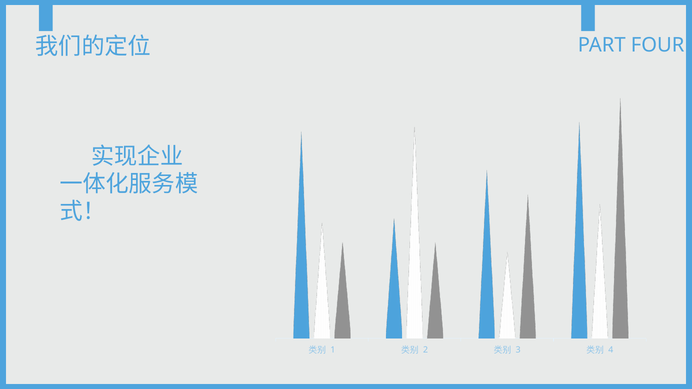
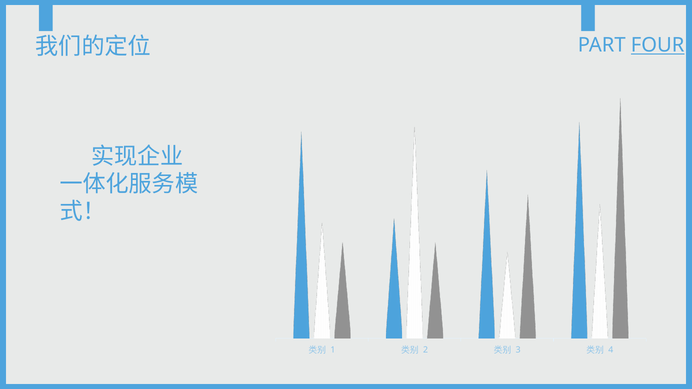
FOUR underline: none -> present (658, 45)
